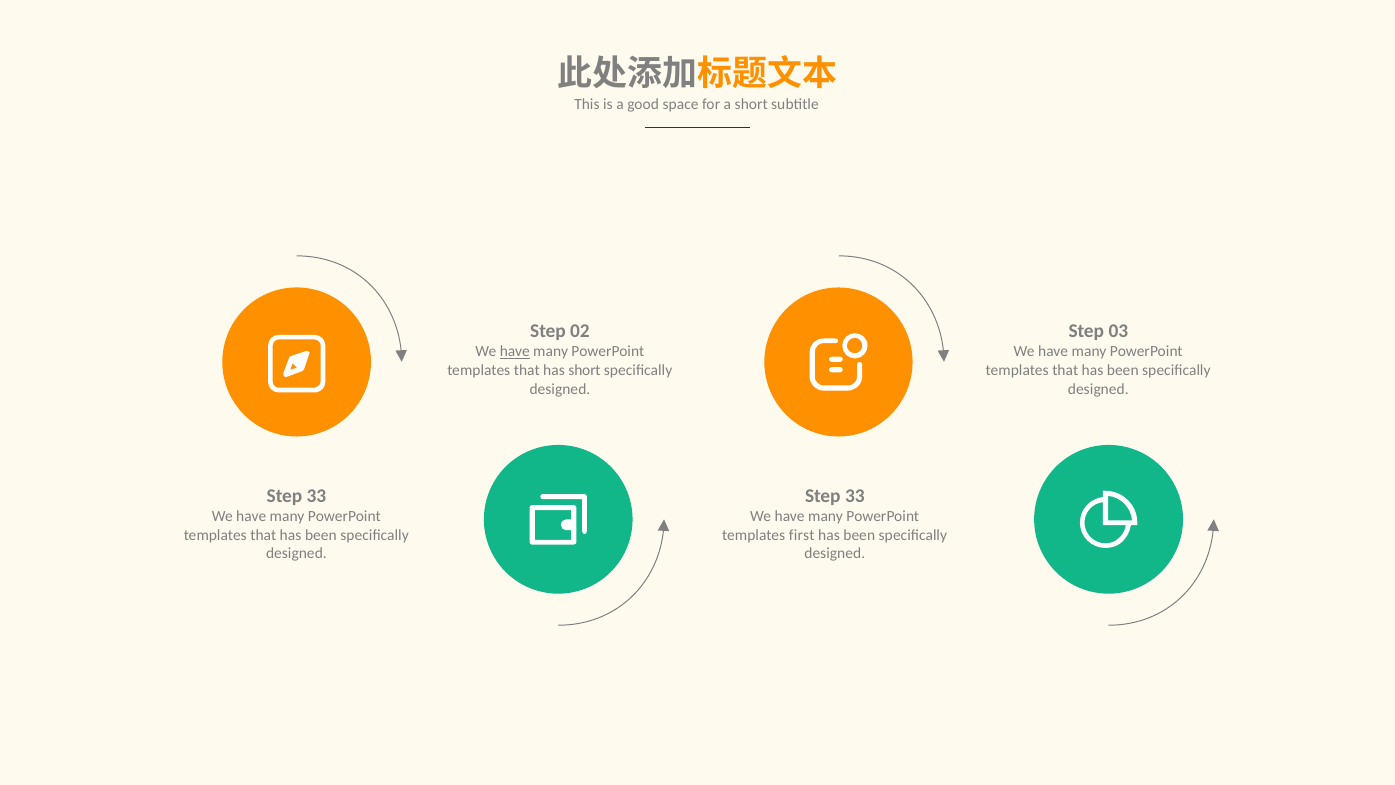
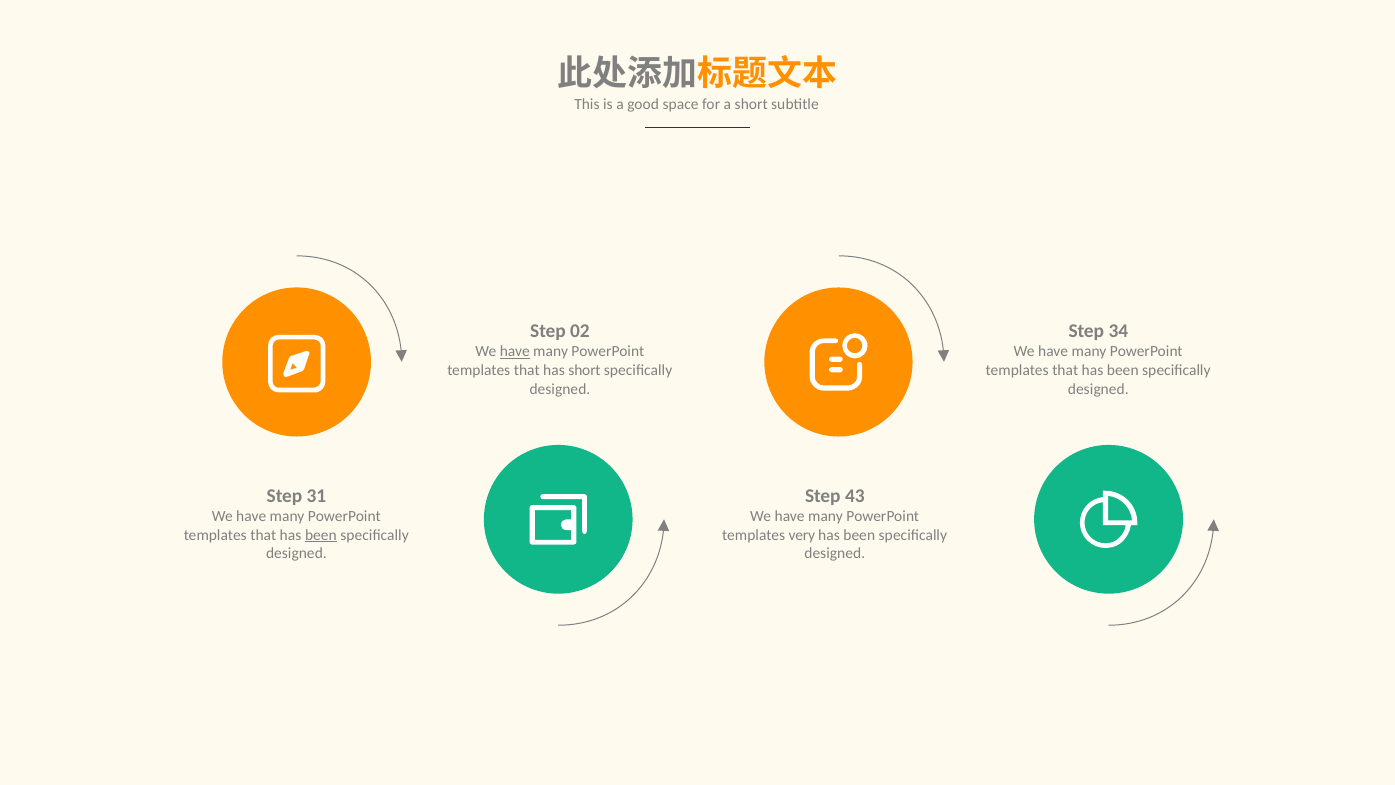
03: 03 -> 34 (1118, 331)
33: 33 -> 31 (316, 496)
33: 33 -> 43 (855, 496)
been underline: none -> present (321, 535)
first: first -> very (802, 535)
